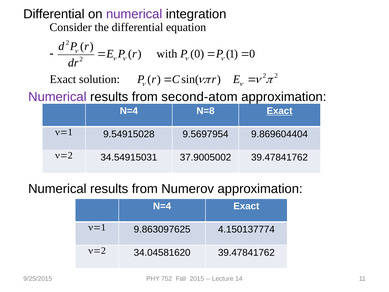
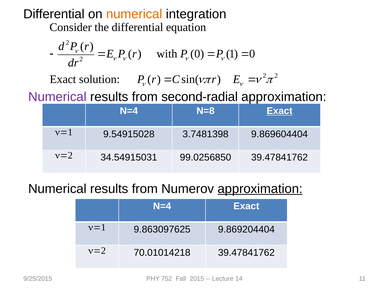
numerical colour: purple -> orange (134, 14)
second-atom: second-atom -> second-radial (200, 97)
9.5697954: 9.5697954 -> 3.7481398 (206, 134)
37.9005002: 37.9005002 -> 99.0256850 (206, 157)
approximation underline: none -> present (260, 189)
4.150137774: 4.150137774 -> 9.869204404 (246, 229)
34.04581620: 34.04581620 -> 70.01014218 (162, 252)
